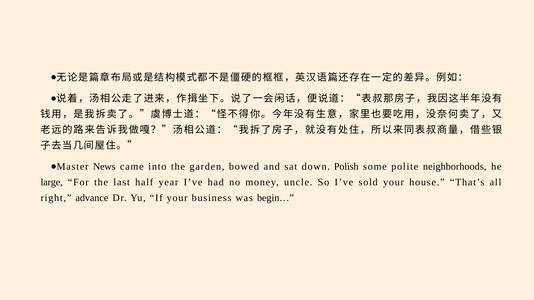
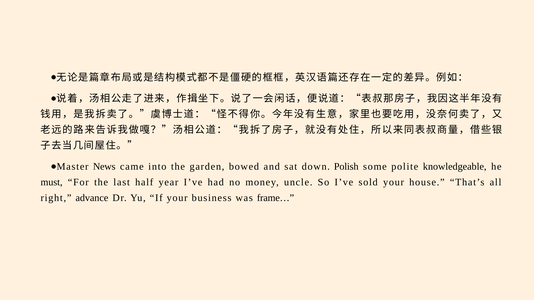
neighborhoods: neighborhoods -> knowledgeable (455, 167)
large: large -> must (52, 182)
begin…: begin… -> frame… (276, 198)
